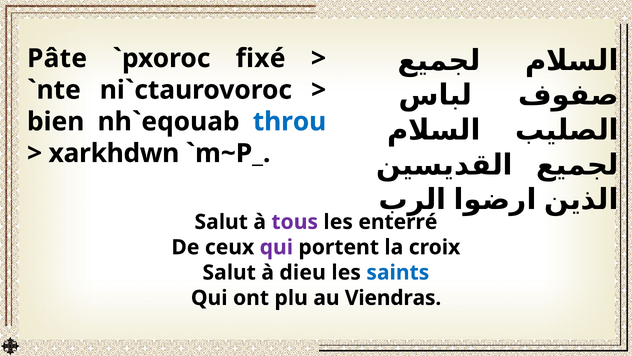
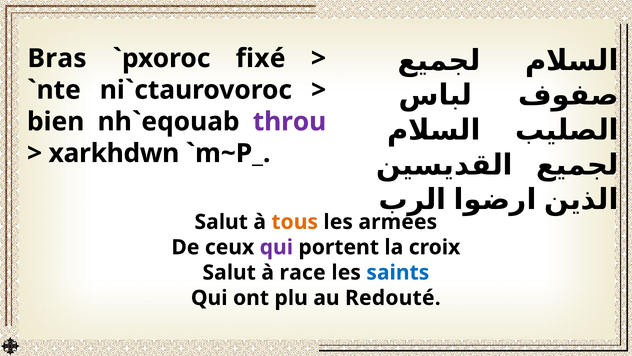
Pâte: Pâte -> Bras (57, 58)
throu colour: blue -> purple (290, 121)
tous colour: purple -> orange (295, 222)
enterré: enterré -> armées (398, 222)
dieu: dieu -> race (303, 272)
Viendras: Viendras -> Redouté (393, 298)
